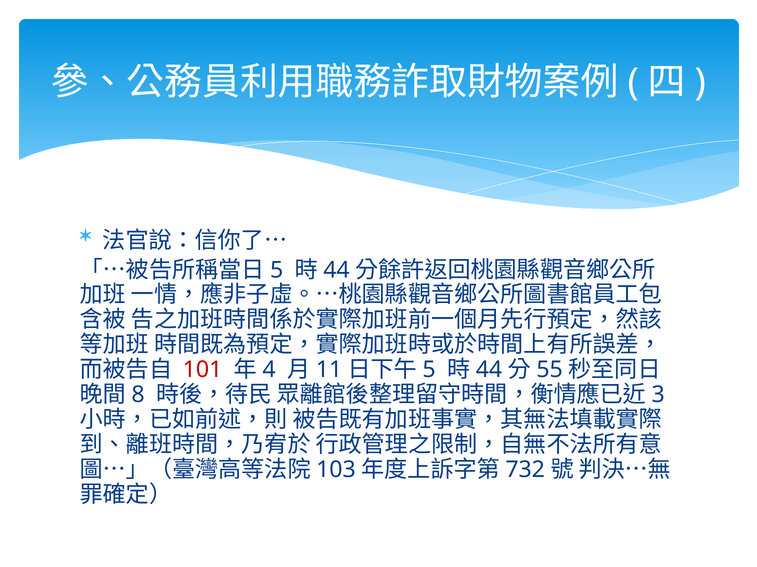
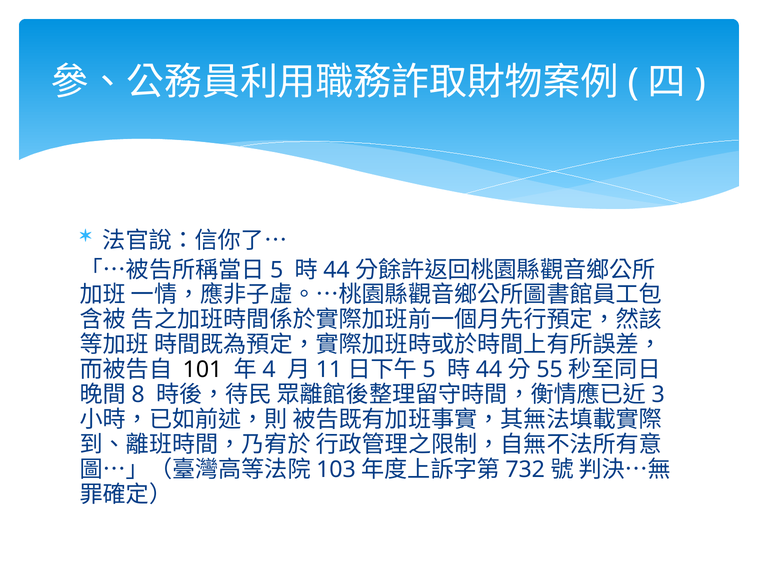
101 colour: red -> black (202, 370)
